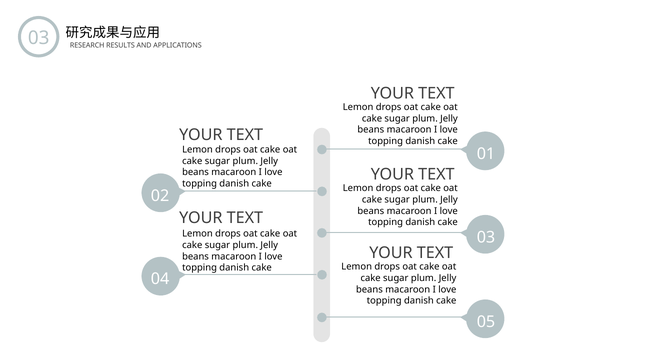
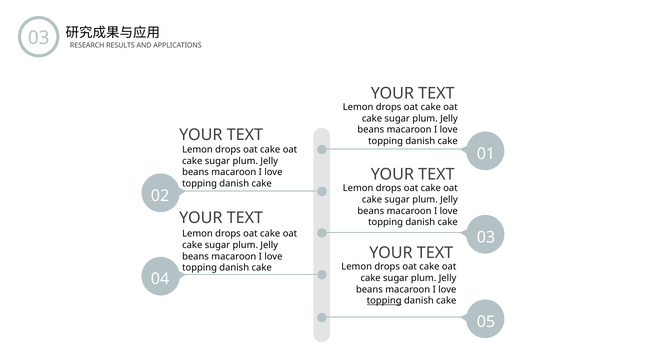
topping underline: none -> present (384, 300)
